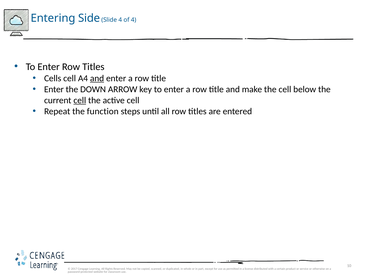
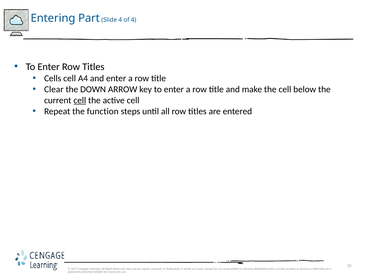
Entering Side: Side -> Part (89, 18)
and underline: present -> none (97, 78)
Enter: Enter -> Clear (54, 89)
